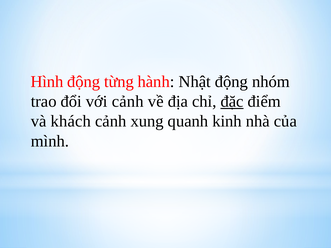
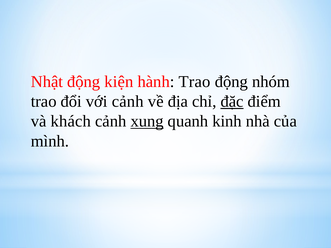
Hình: Hình -> Nhật (47, 82)
từng: từng -> kiện (119, 82)
hành Nhật: Nhật -> Trao (195, 82)
xung underline: none -> present (147, 121)
